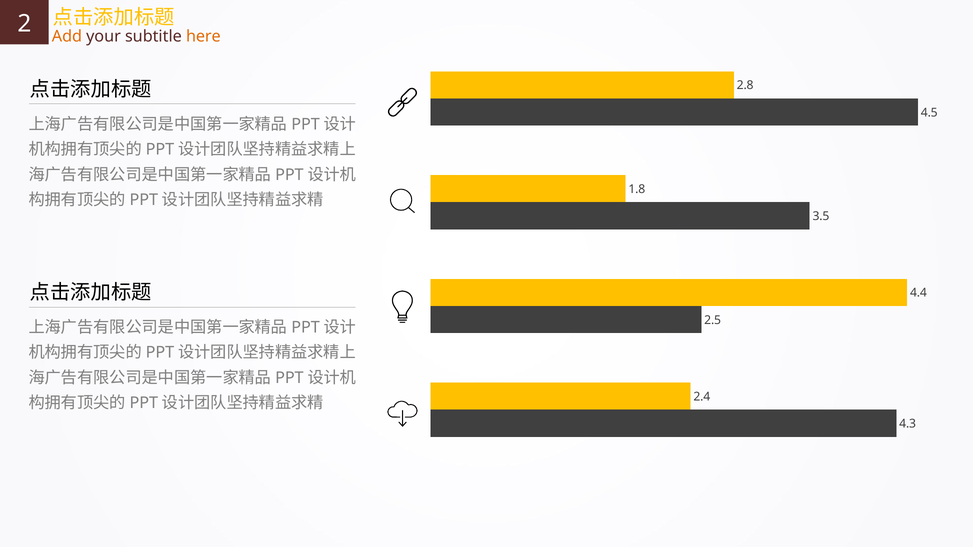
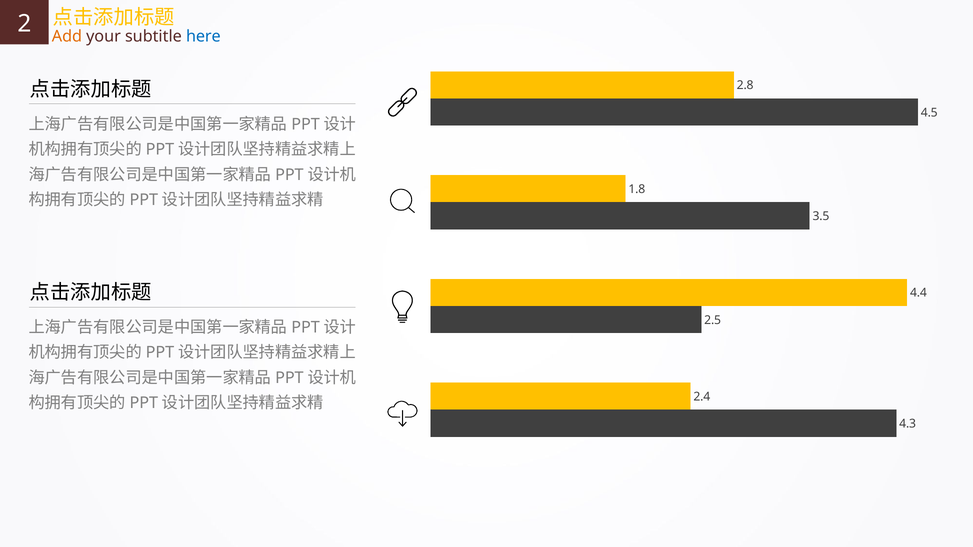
here colour: orange -> blue (203, 36)
